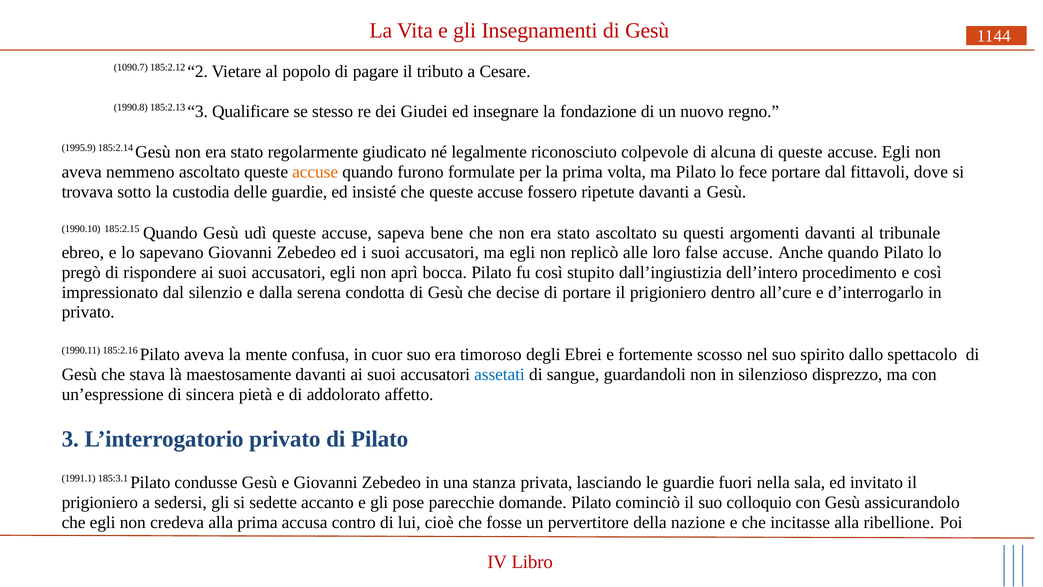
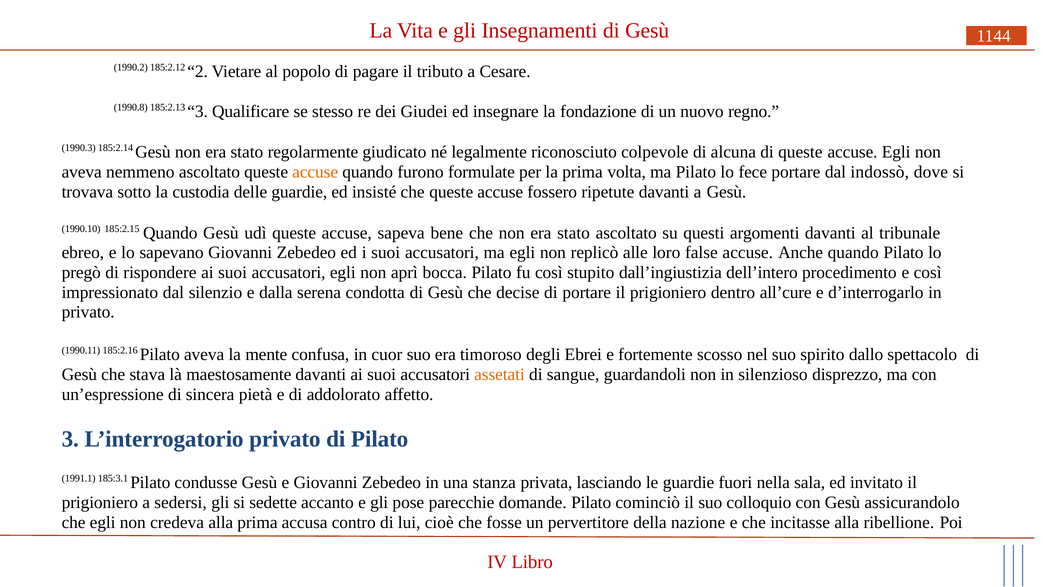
1090.7: 1090.7 -> 1990.2 (131, 67)
1995.9: 1995.9 -> 1990.3 (79, 148)
fittavoli: fittavoli -> indossò (880, 172)
assetati colour: blue -> orange (499, 375)
